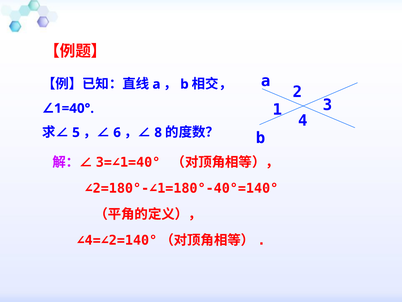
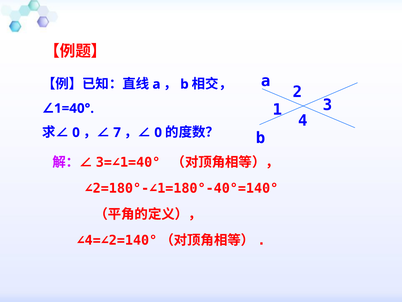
5: 5 -> 0 (76, 132)
6: 6 -> 7 (117, 132)
8: 8 -> 0 (158, 132)
